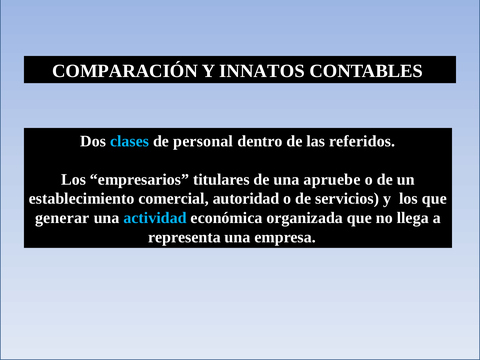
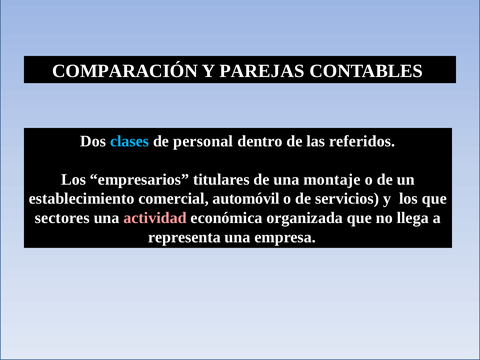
INNATOS: INNATOS -> PAREJAS (262, 71)
apruebe: apruebe -> montaje (332, 179)
autoridad: autoridad -> automóvil (246, 199)
generar: generar -> sectores (62, 218)
actividad colour: light blue -> pink (155, 218)
